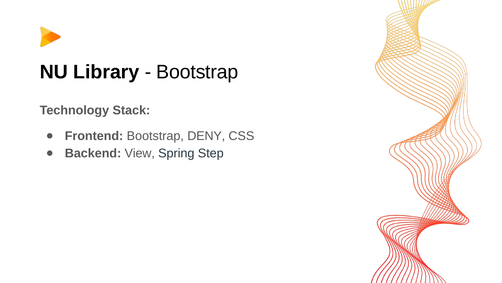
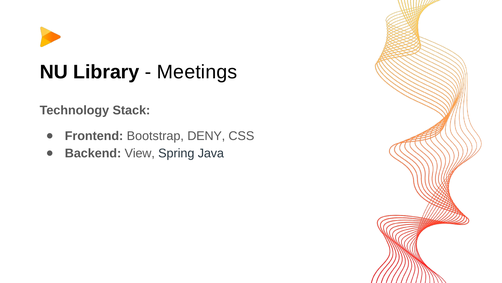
Bootstrap: Bootstrap -> Meetings (197, 72)
Step: Step -> Java (211, 153)
